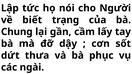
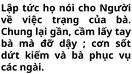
biết: biết -> việc (32, 20)
thưa: thưa -> kiếm (37, 56)
